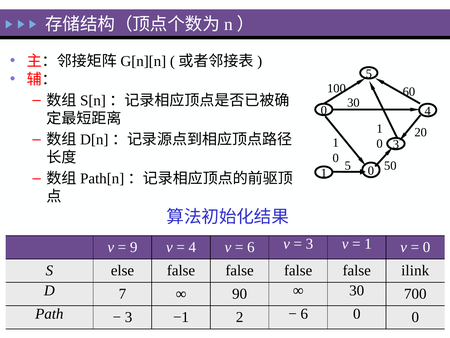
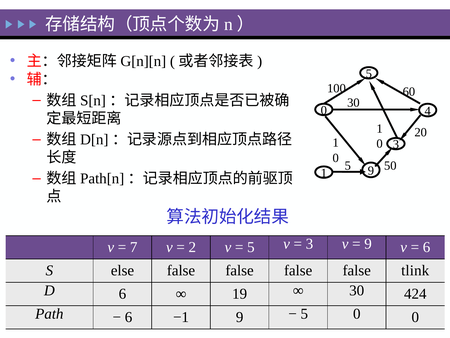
0: 0 -> 9 (371, 171)
9: 9 -> 7 (134, 247)
4: 4 -> 2 (192, 247)
6: 6 -> 5 (251, 247)
1: 1 -> 9 (368, 244)
0: 0 -> 6 (427, 247)
ilink: ilink -> tlink (415, 270)
D 7: 7 -> 6 (122, 294)
90: 90 -> 19 (240, 294)
700: 700 -> 424 (415, 294)
3: 3 -> 6 (129, 317)
−1 2: 2 -> 9 (240, 317)
6: 6 -> 5 (304, 314)
